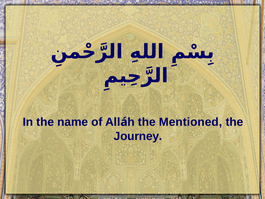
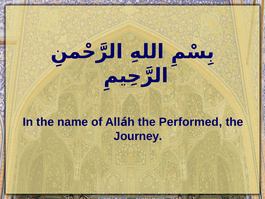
Mentioned: Mentioned -> Performed (191, 122)
